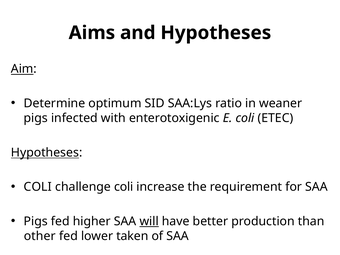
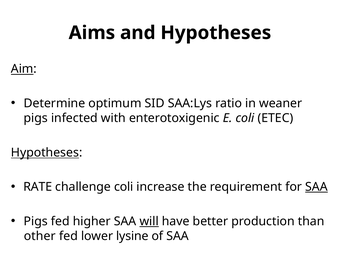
COLI: COLI -> RATE (38, 187)
SAA underline: none -> present (316, 187)
taken: taken -> lysine (132, 236)
